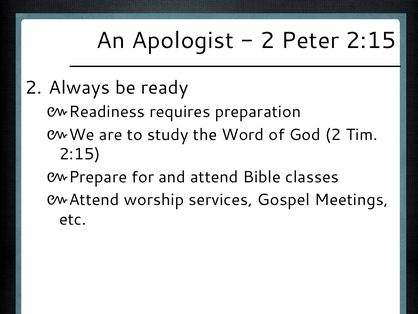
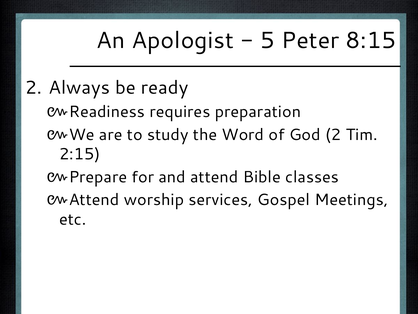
2: 2 -> 5 (268, 40)
Peter 2:15: 2:15 -> 8:15 (371, 40)
